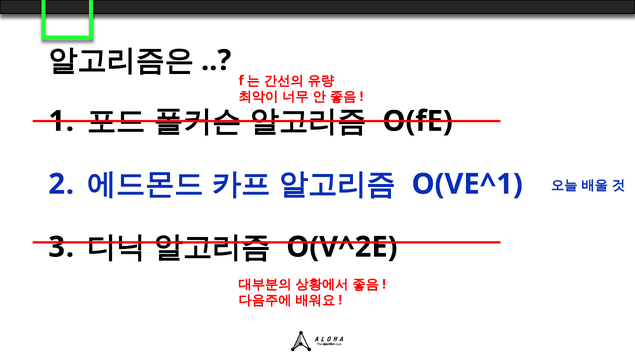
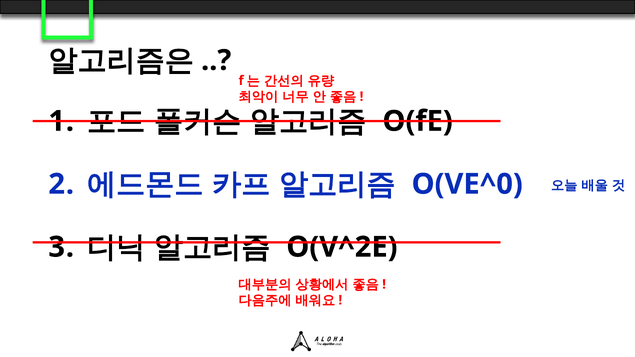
O(VE^1: O(VE^1 -> O(VE^0 (467, 184)
